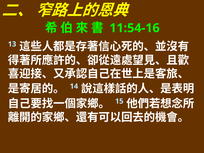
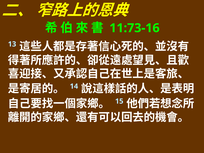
11:54-16: 11:54-16 -> 11:73-16 (134, 28)
